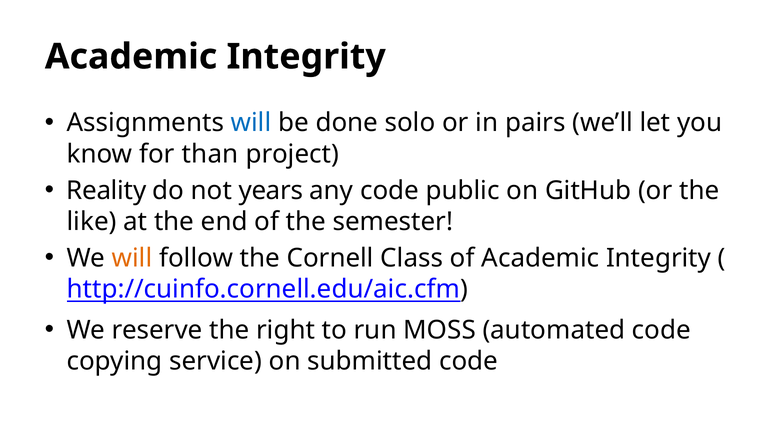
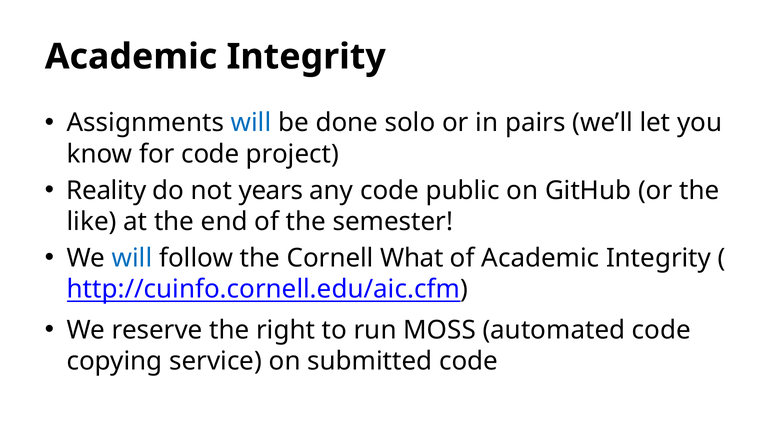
for than: than -> code (210, 154)
will colour: orange -> blue (132, 258)
Class: Class -> What (412, 258)
